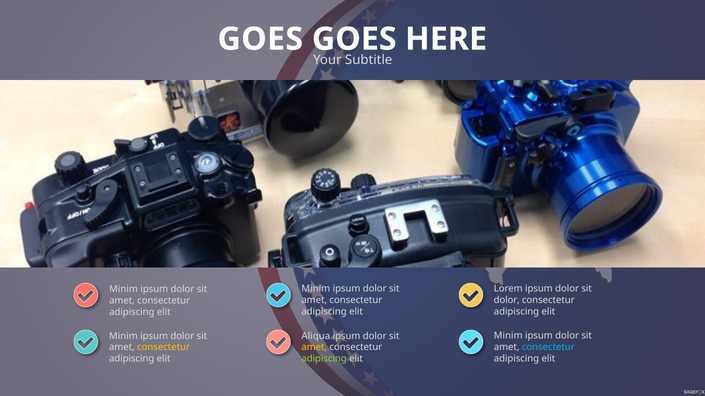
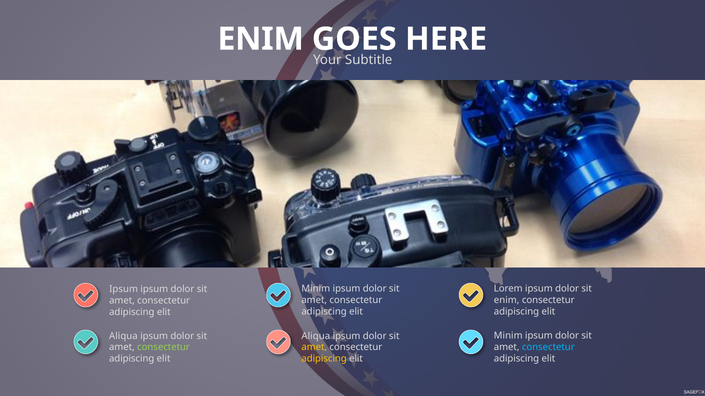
GOES: GOES -> ENIM (261, 39)
Minim: Minim -> Ipsum (124, 289)
dolor: dolor -> enim (507, 301)
Minim: Minim -> Aliqua (123, 336)
consectetur colour: yellow -> light green (164, 348)
adipiscing colour: light green -> yellow (324, 359)
